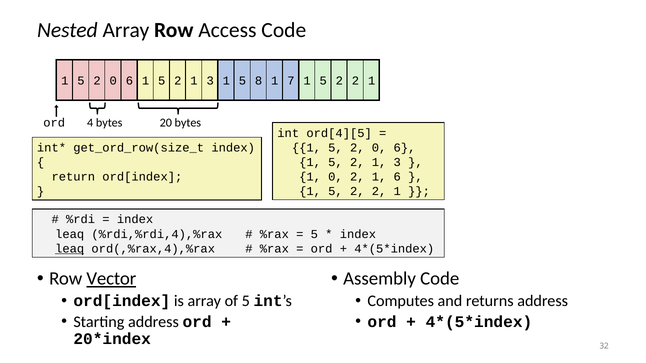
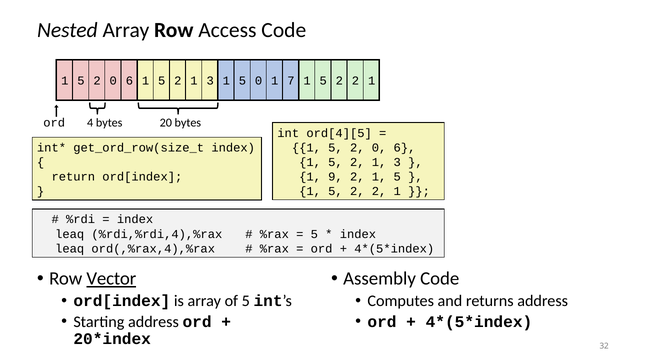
5 8: 8 -> 0 (259, 81)
1 0: 0 -> 9 (335, 177)
2 1 6: 6 -> 5 (397, 177)
leaq underline: present -> none (70, 249)
